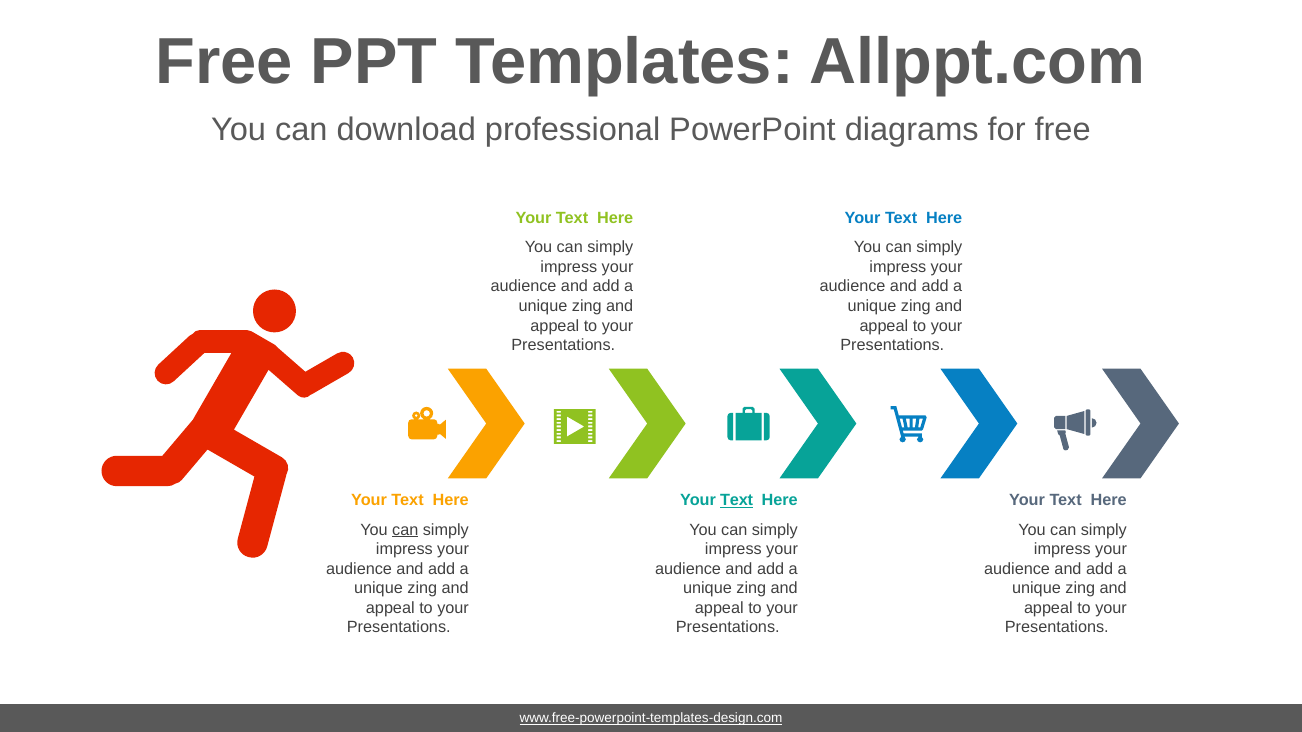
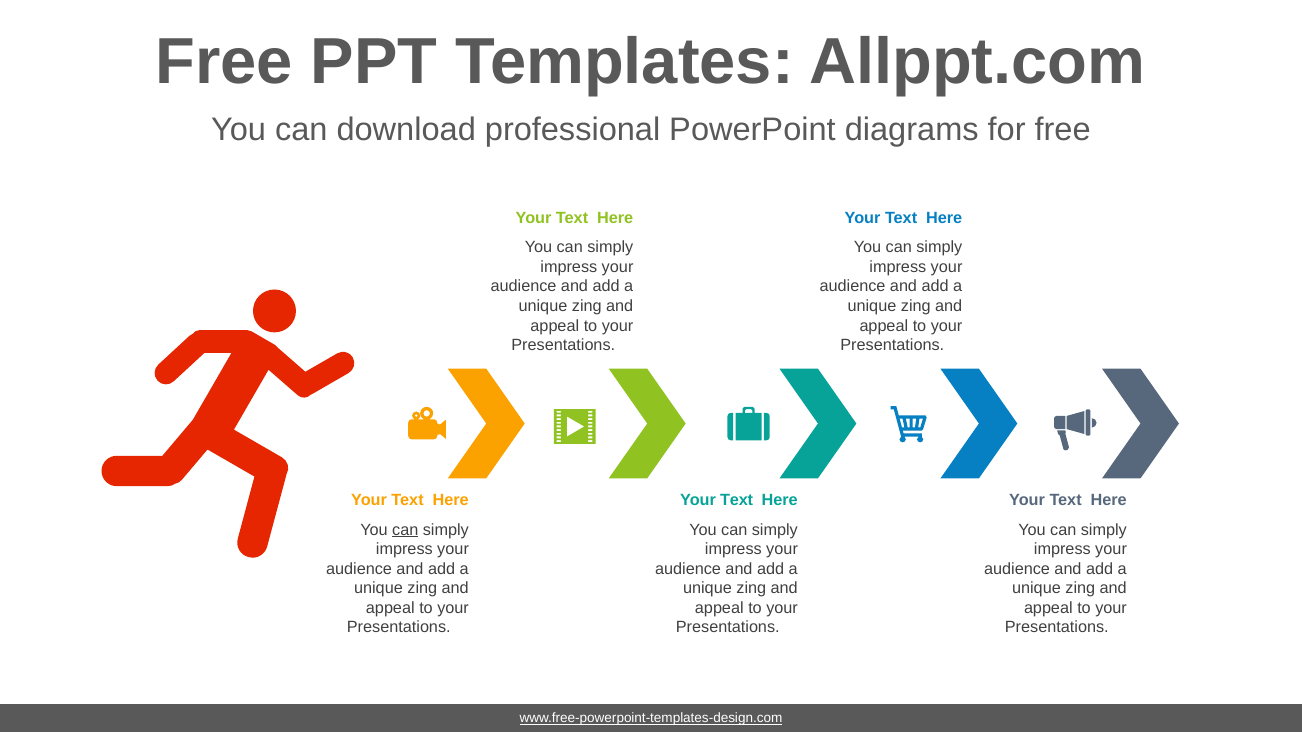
Text underline: present -> none (737, 501)
